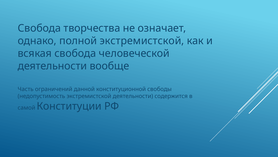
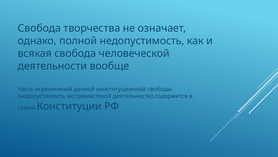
полной экстремистской: экстремистской -> недопустимость (142, 41)
